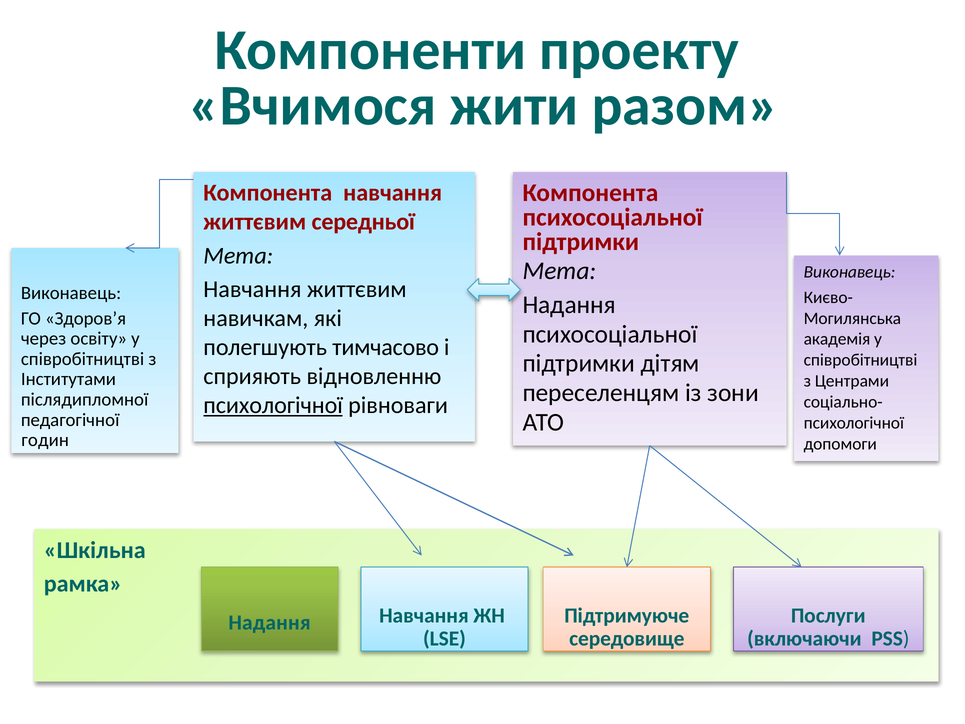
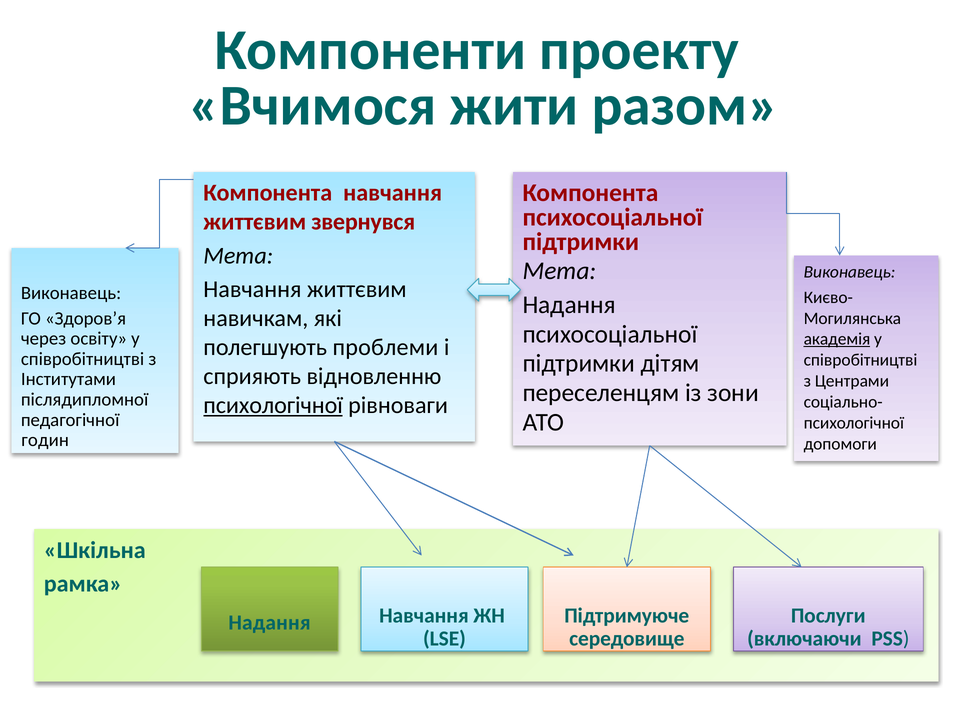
середньої: середньої -> звернувся (363, 222)
академія underline: none -> present (837, 339)
тимчасово: тимчасово -> проблеми (385, 347)
